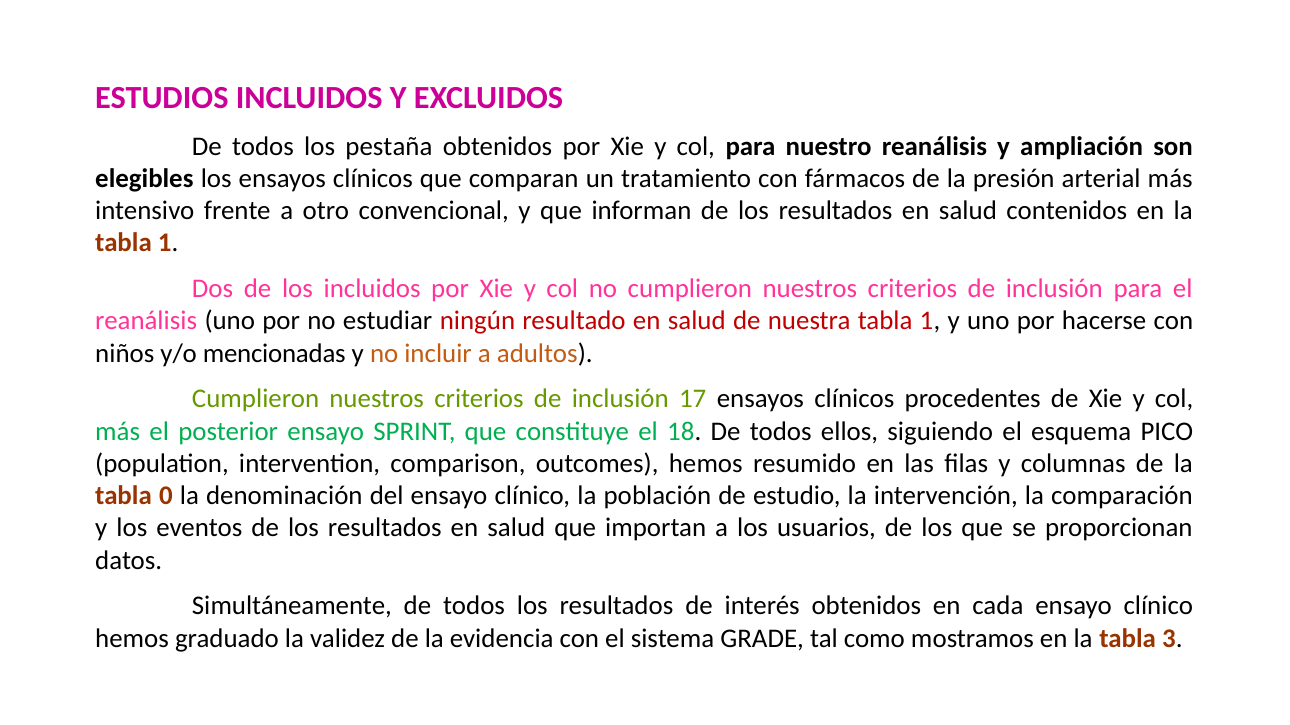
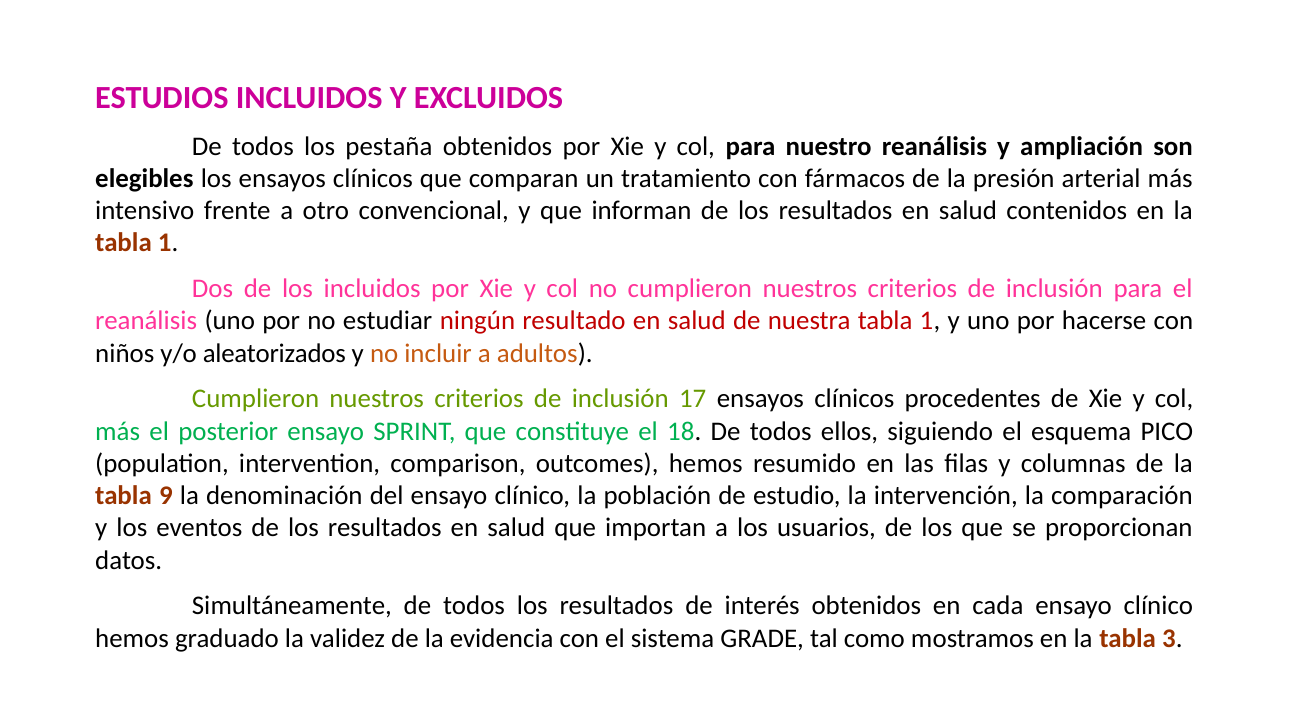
mencionadas: mencionadas -> aleatorizados (274, 354)
0: 0 -> 9 (166, 496)
